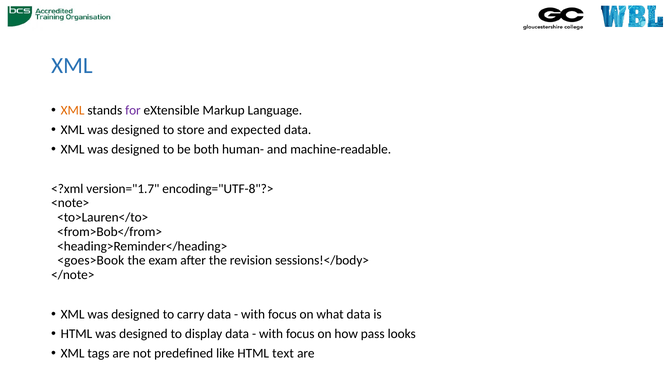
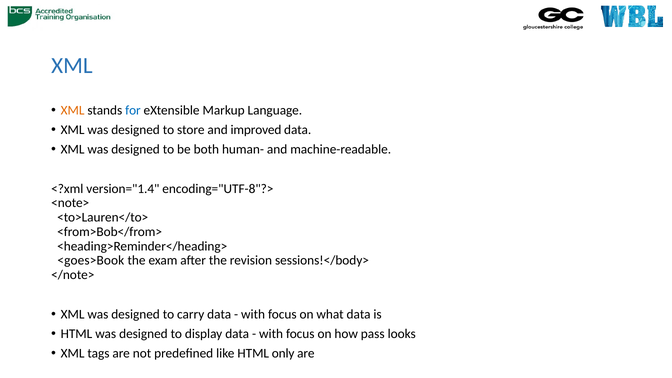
for colour: purple -> blue (133, 110)
expected: expected -> improved (256, 130)
version="1.7: version="1.7 -> version="1.4 (123, 189)
text: text -> only (283, 353)
